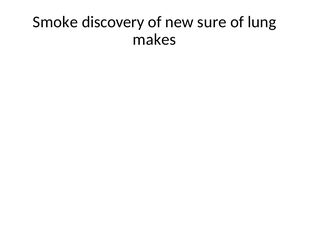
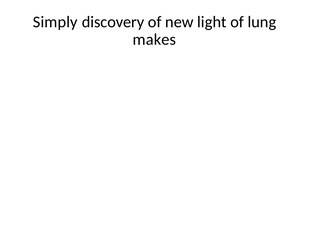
Smoke: Smoke -> Simply (55, 22)
sure: sure -> light (212, 22)
